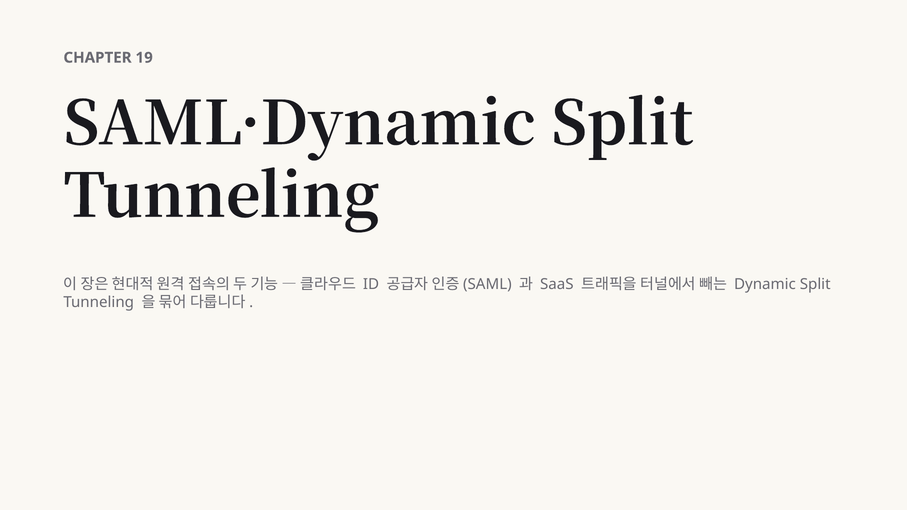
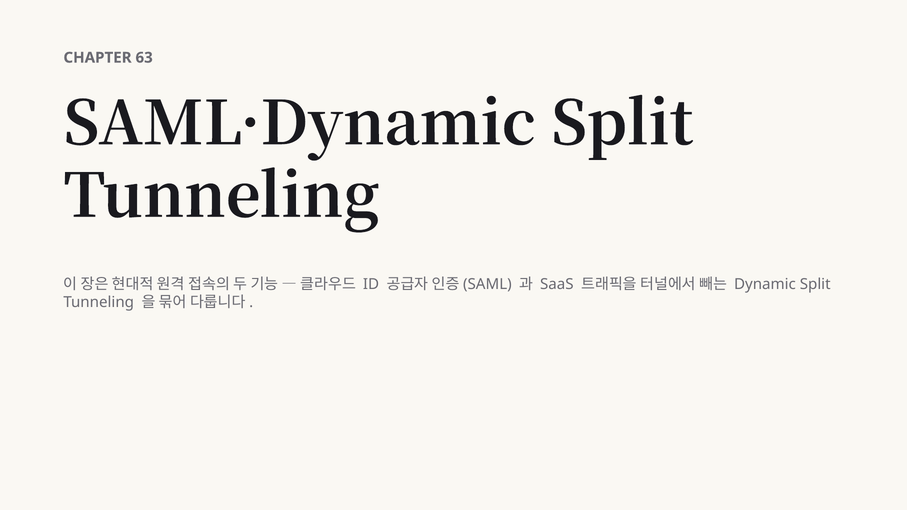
19: 19 -> 63 (144, 58)
